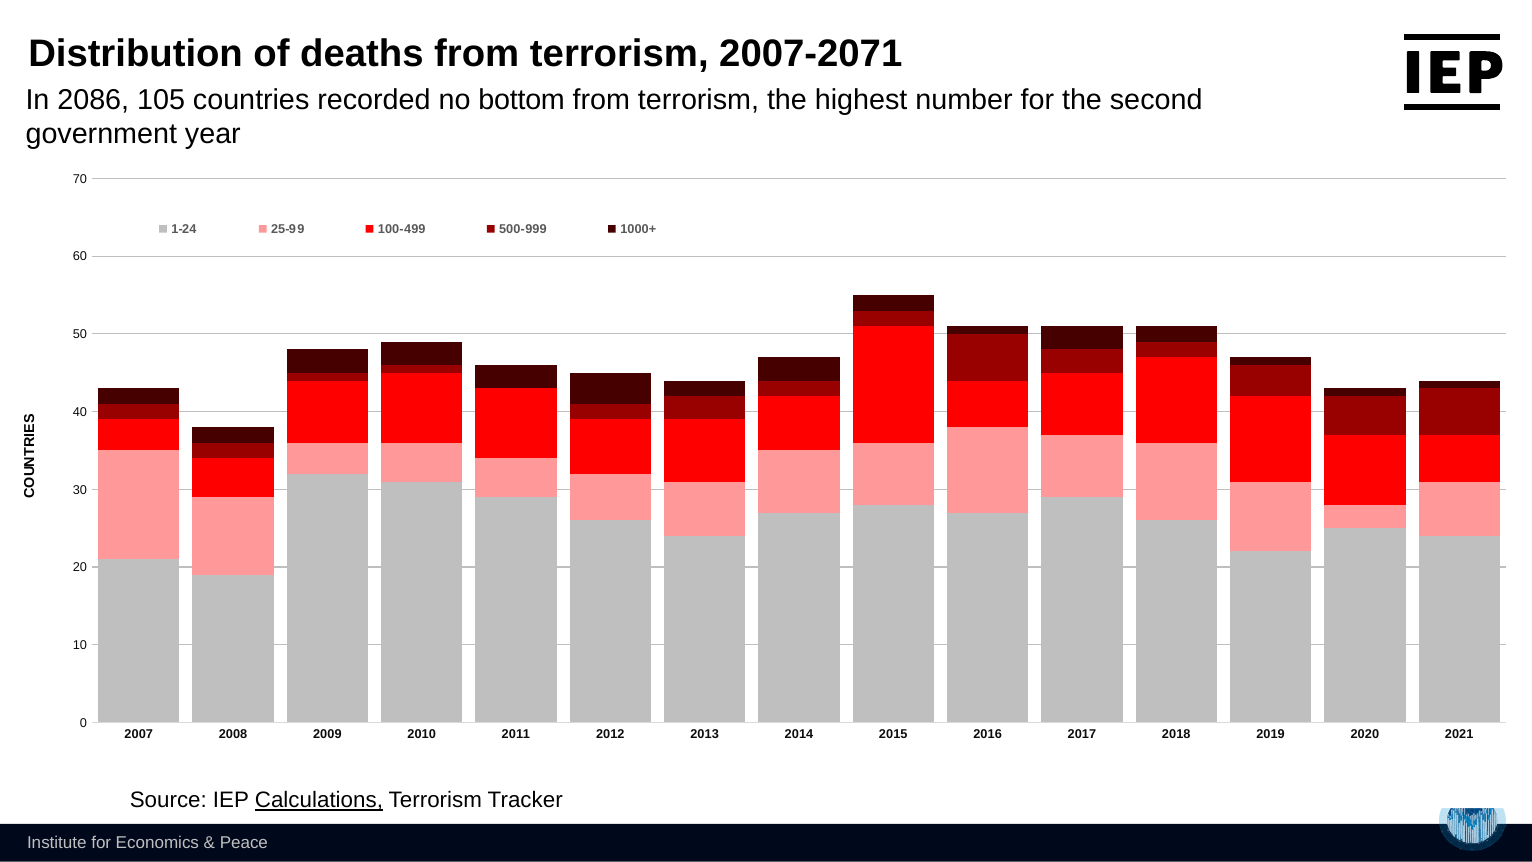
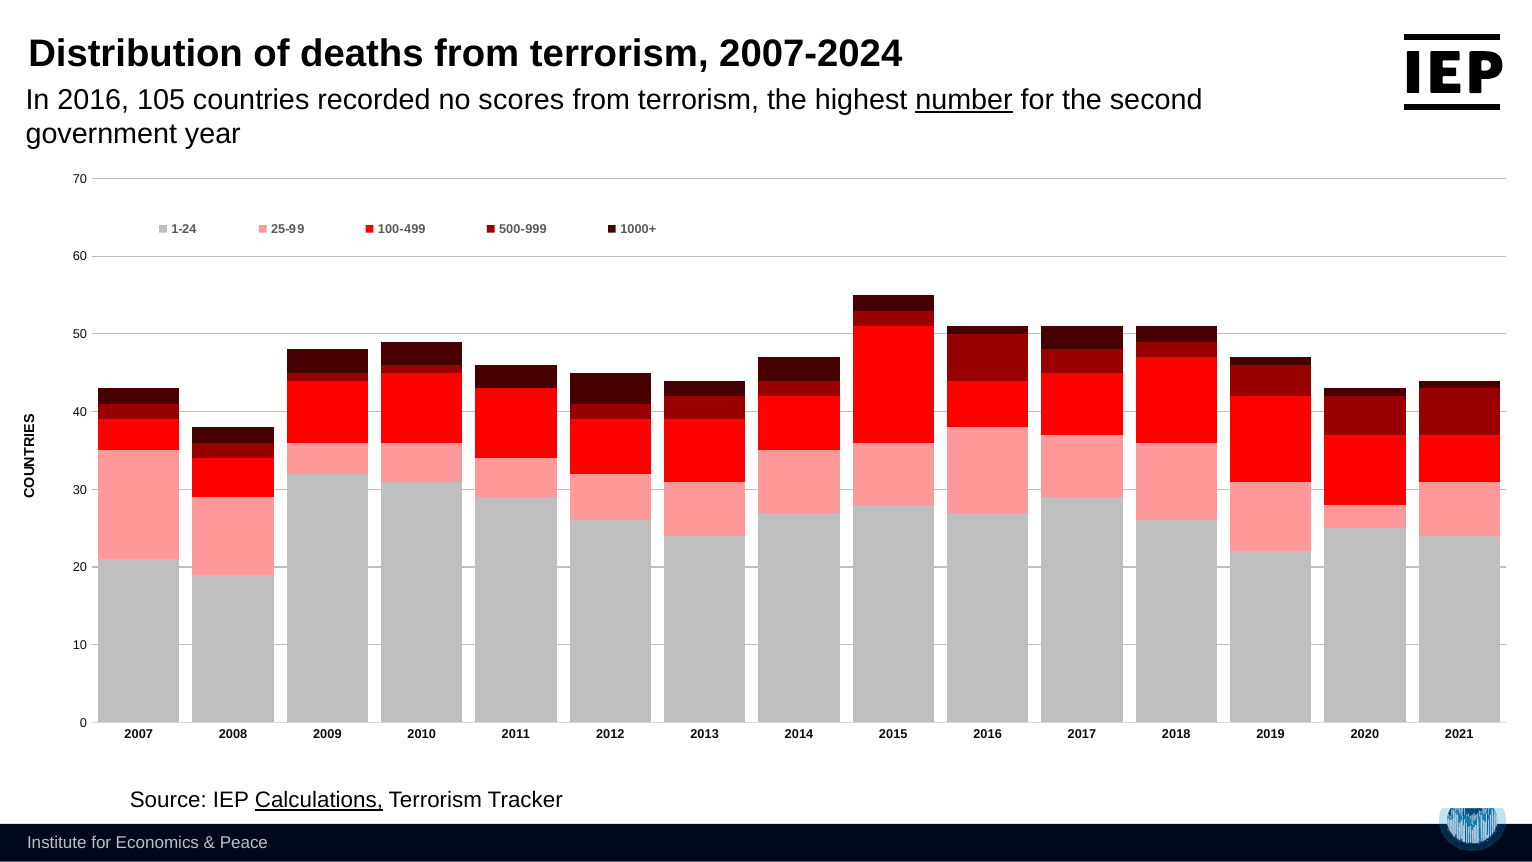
2007-2071: 2007-2071 -> 2007-2024 (811, 54)
In 2086: 2086 -> 2016 (93, 100)
bottom: bottom -> scores (521, 100)
number underline: none -> present (964, 100)
